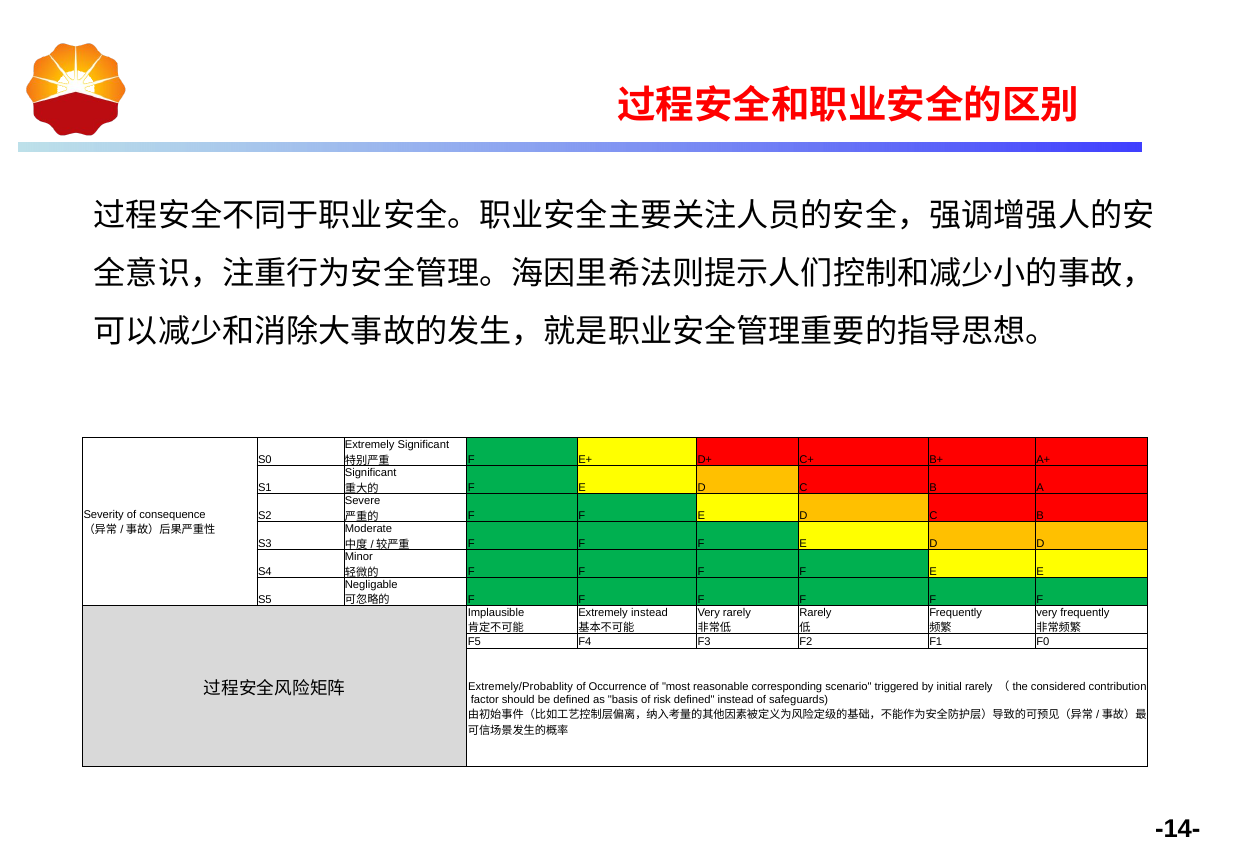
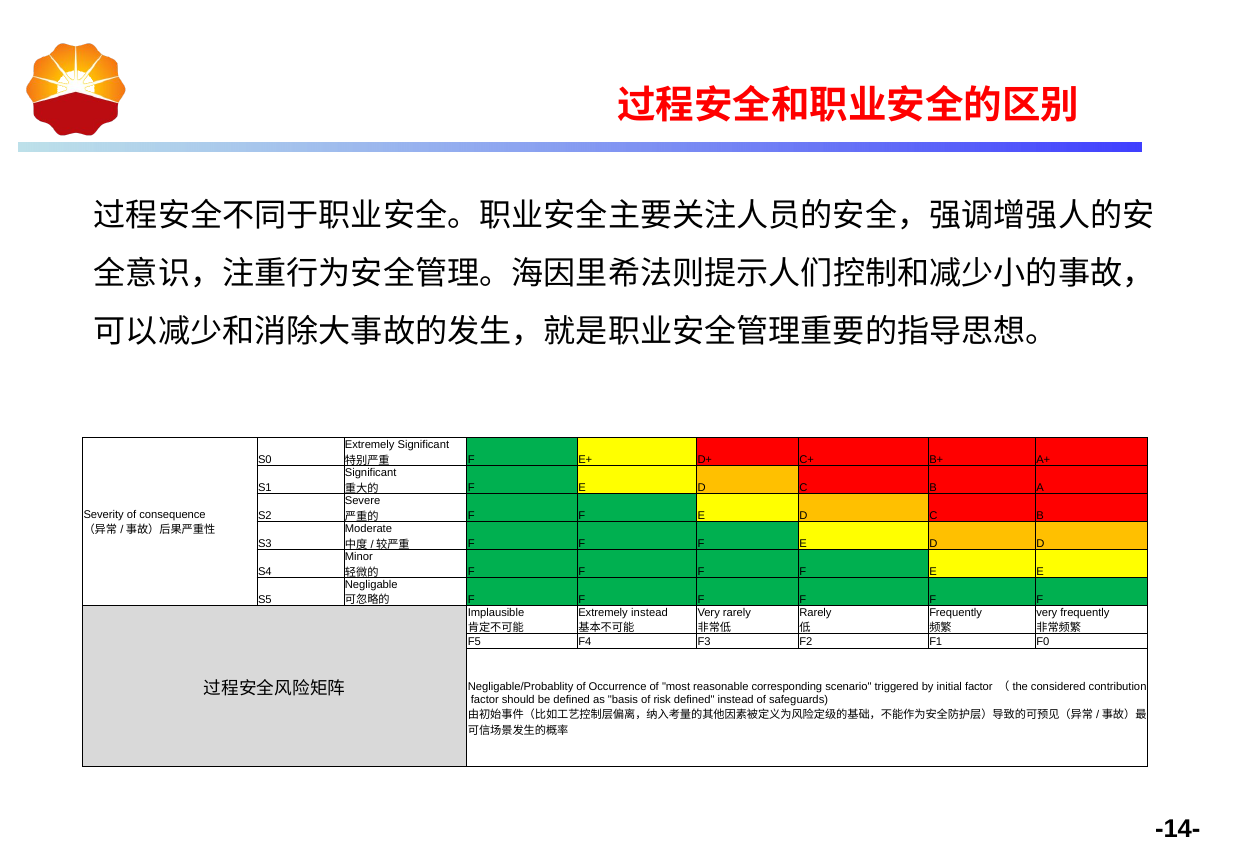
Extremely/Probablity: Extremely/Probablity -> Negligable/Probablity (521, 686)
initial rarely: rarely -> factor (979, 686)
